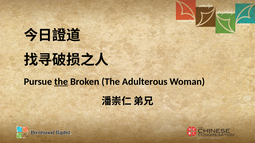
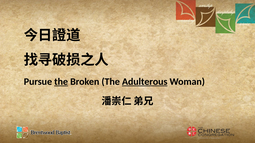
Adulterous underline: none -> present (145, 82)
